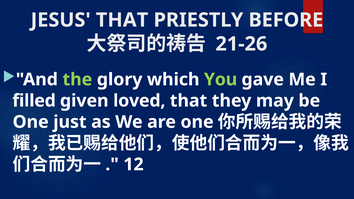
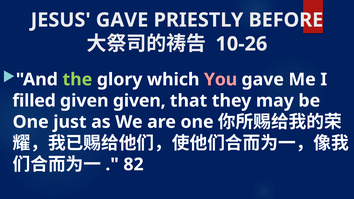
JESUS THAT: THAT -> GAVE (122, 20)
21-26: 21-26 -> 10-26 (241, 44)
You colour: light green -> pink (221, 80)
given loved: loved -> given (139, 101)
12: 12 -> 82 (134, 165)
